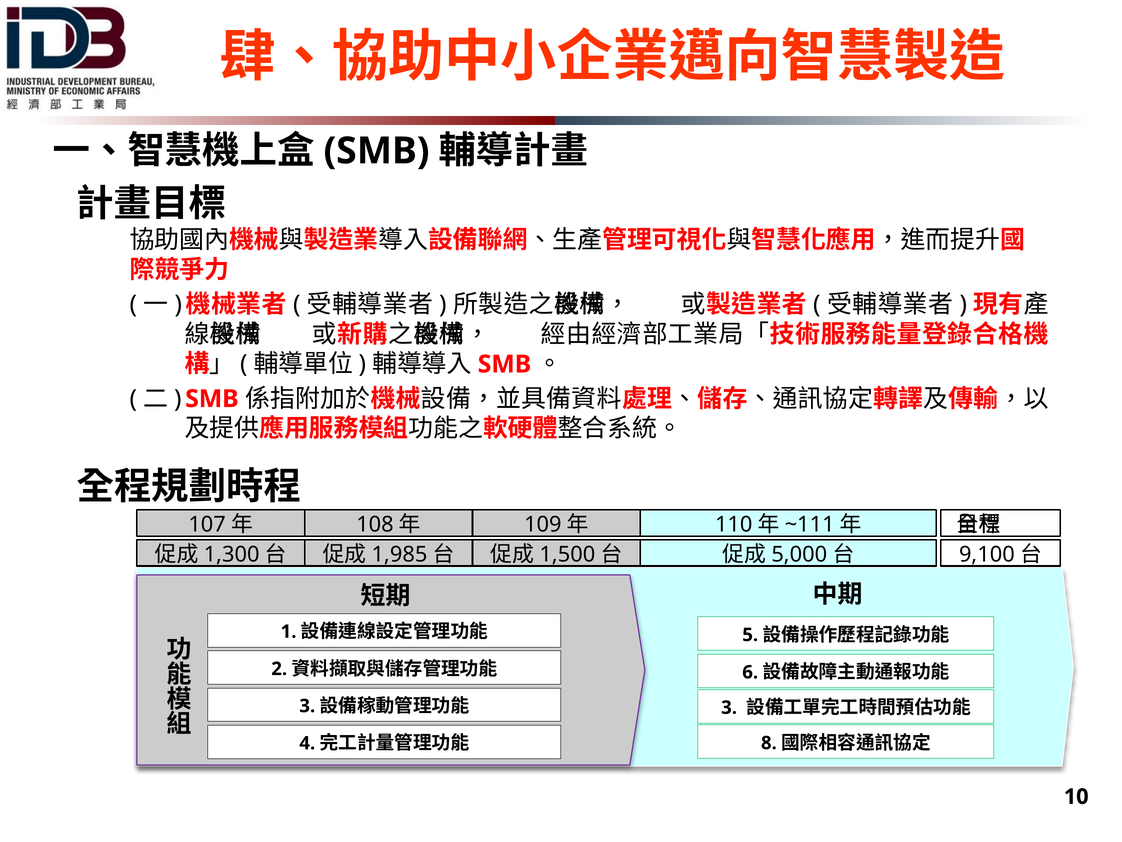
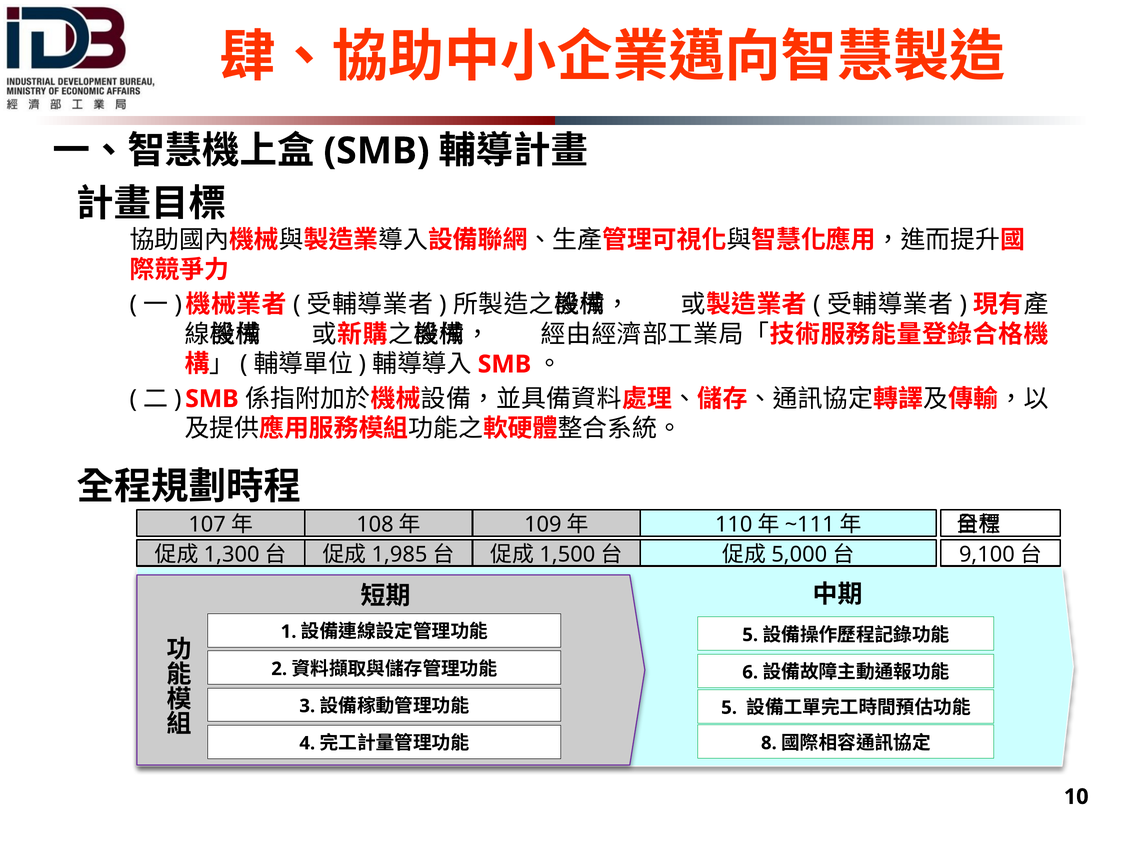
3: 3 -> 5 (729, 707)
